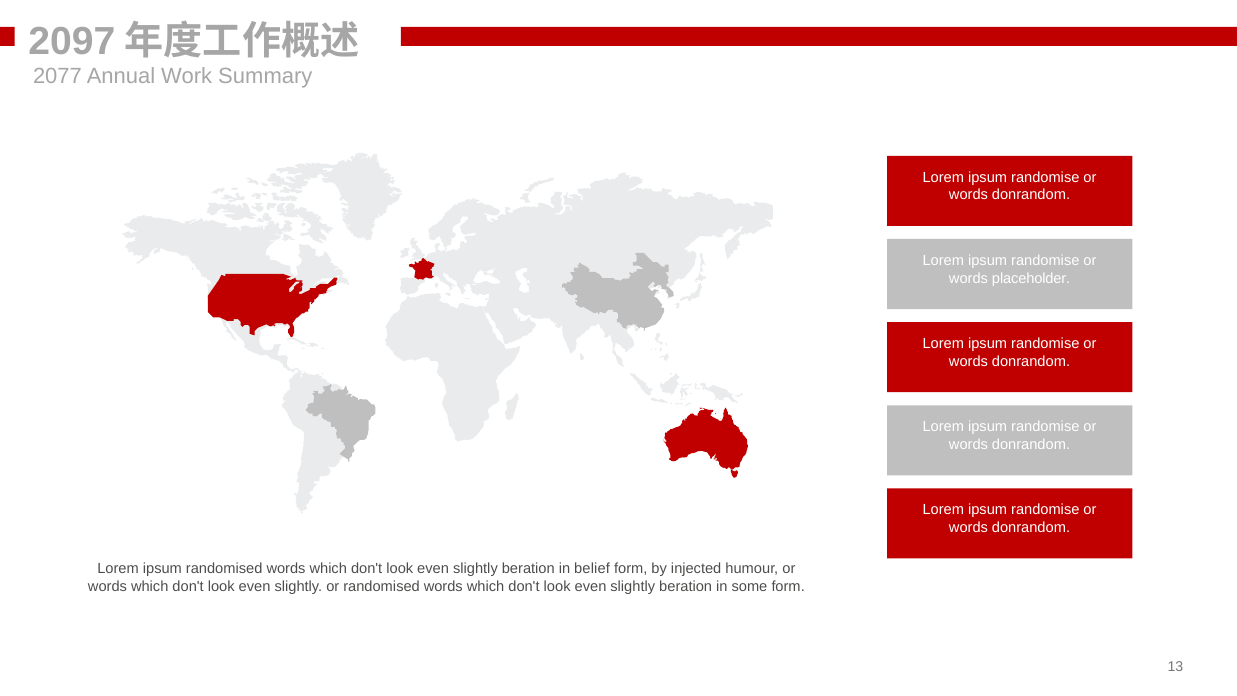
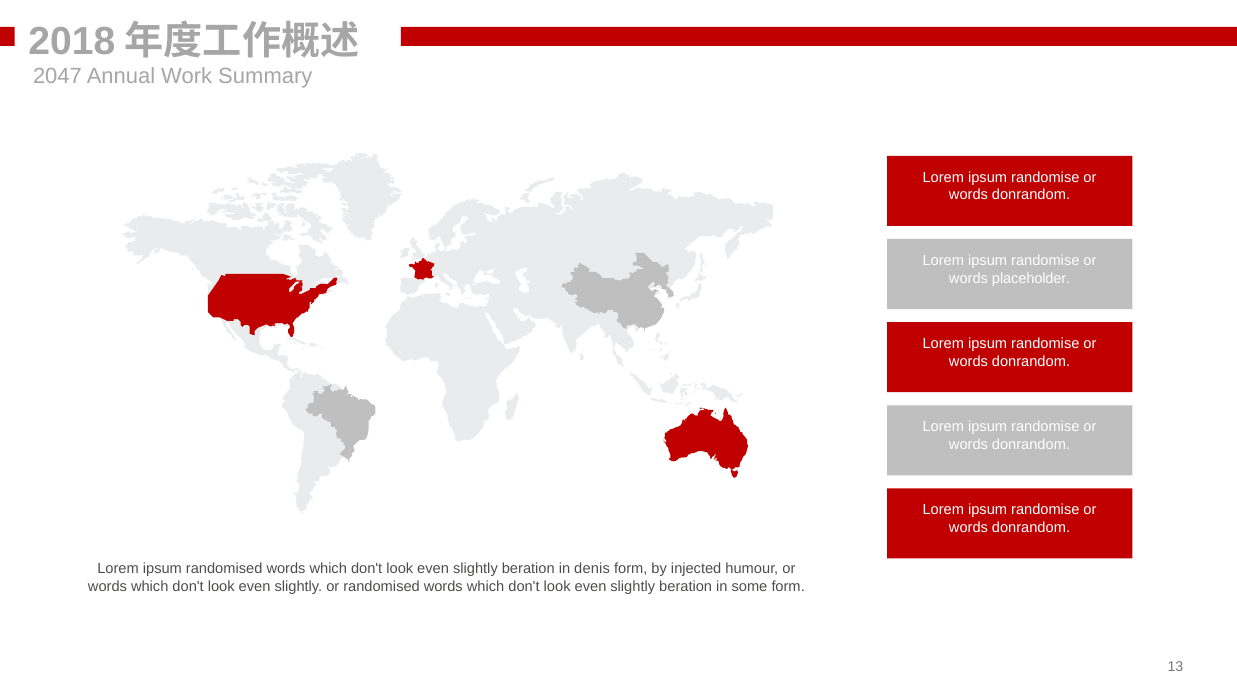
2097: 2097 -> 2018 (72, 42)
2077: 2077 -> 2047 (57, 76)
belief: belief -> denis (592, 569)
